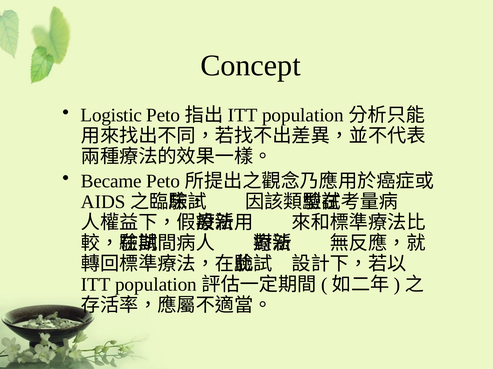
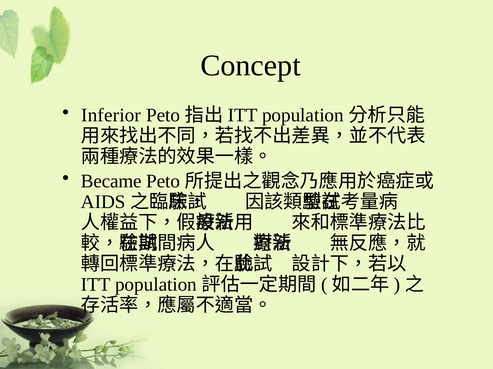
Logistic: Logistic -> Inferior (111, 115)
